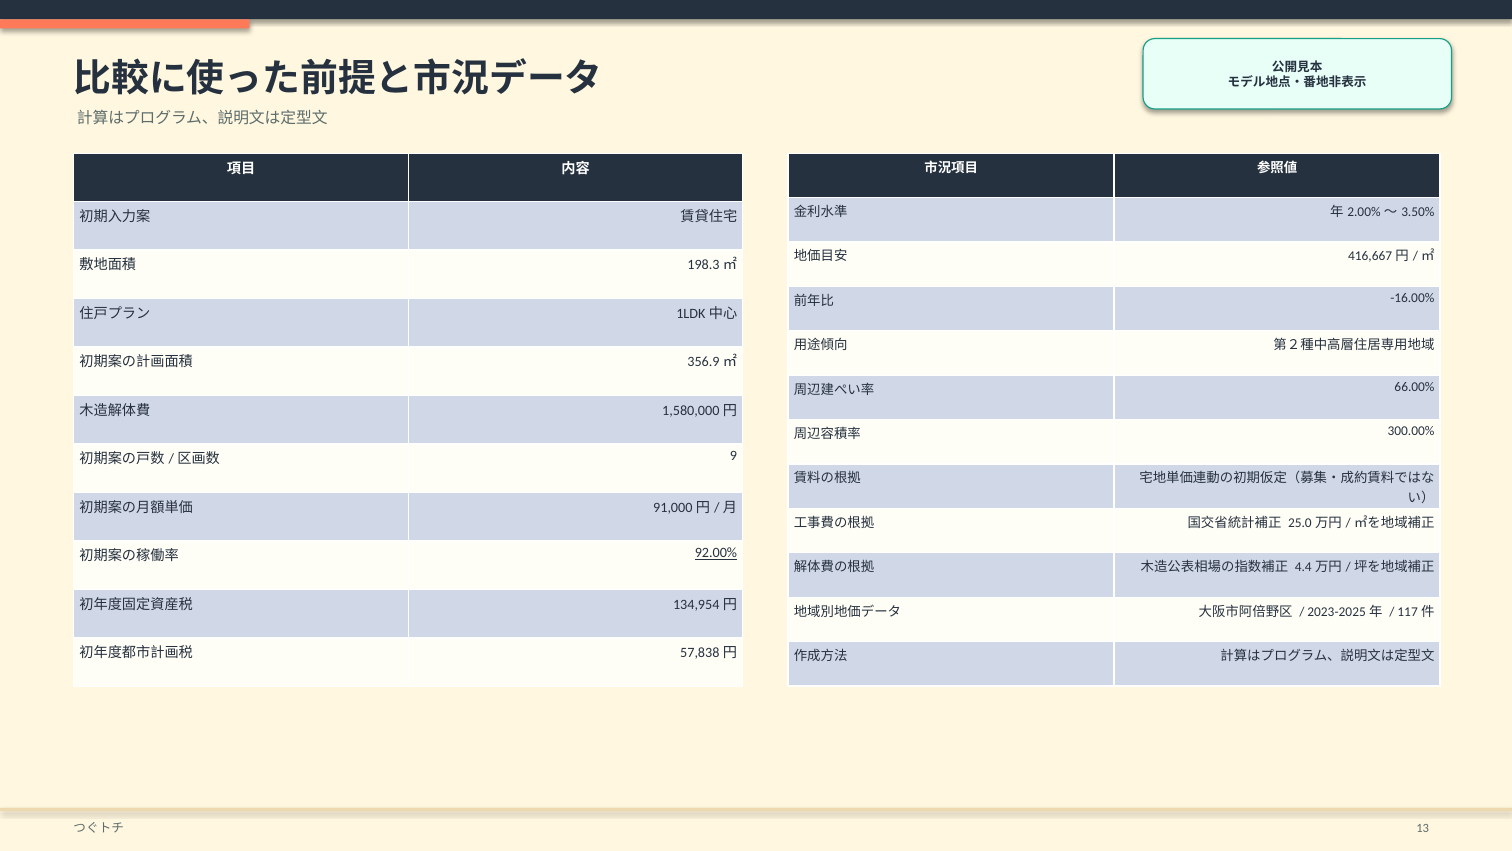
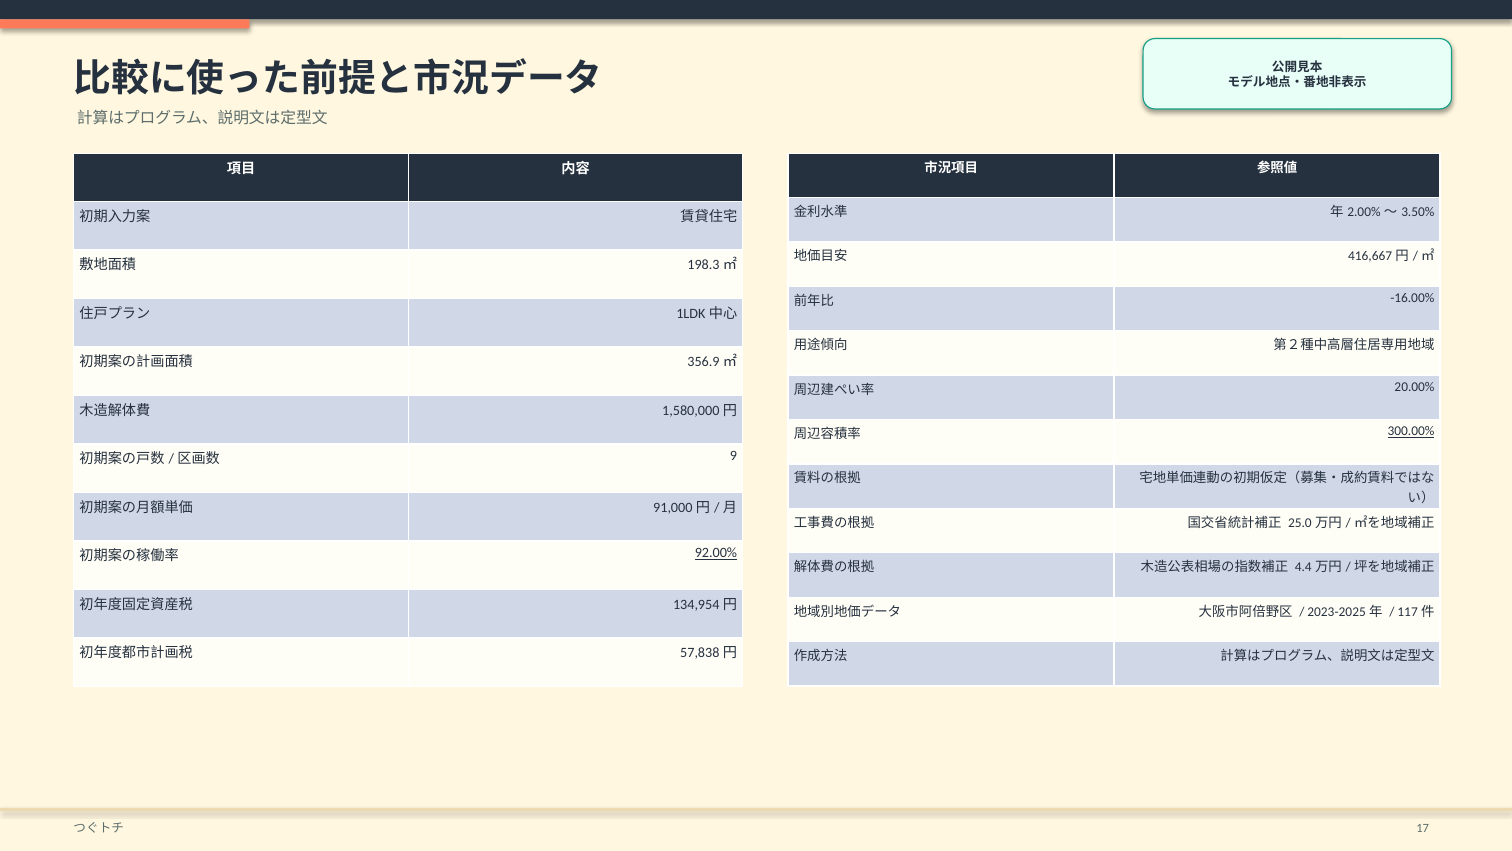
66.00%: 66.00% -> 20.00% (1414, 387)
300.00% underline: none -> present (1411, 431)
13: 13 -> 17 (1423, 828)
